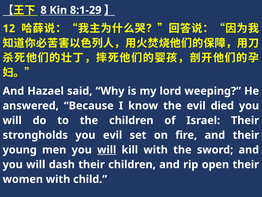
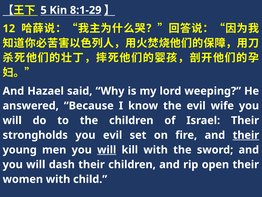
8: 8 -> 5 (44, 10)
died: died -> wife (222, 105)
their underline: none -> present (246, 135)
